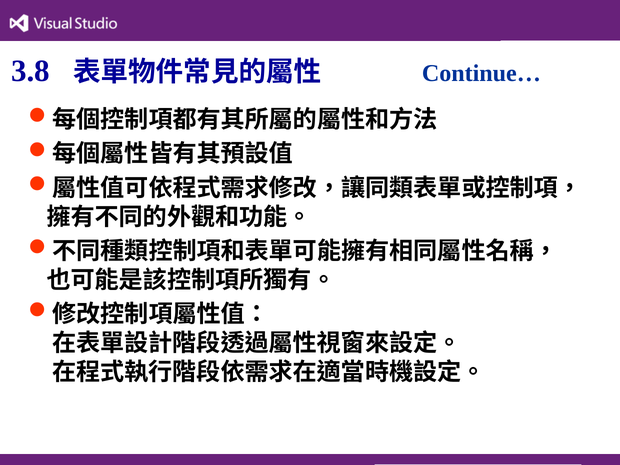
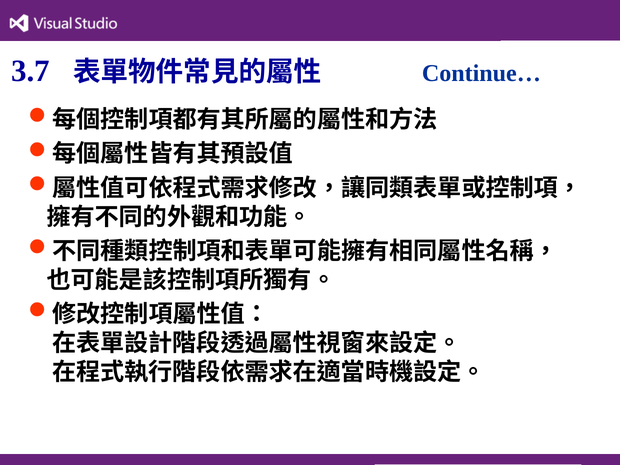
3.8: 3.8 -> 3.7 (30, 71)
